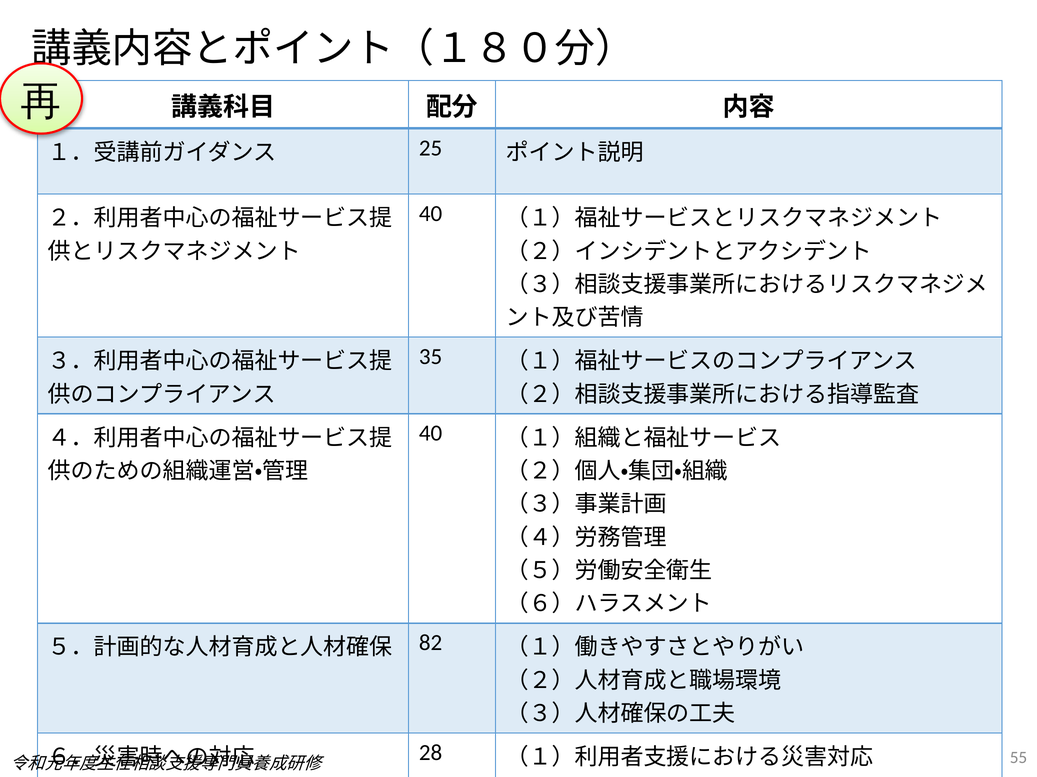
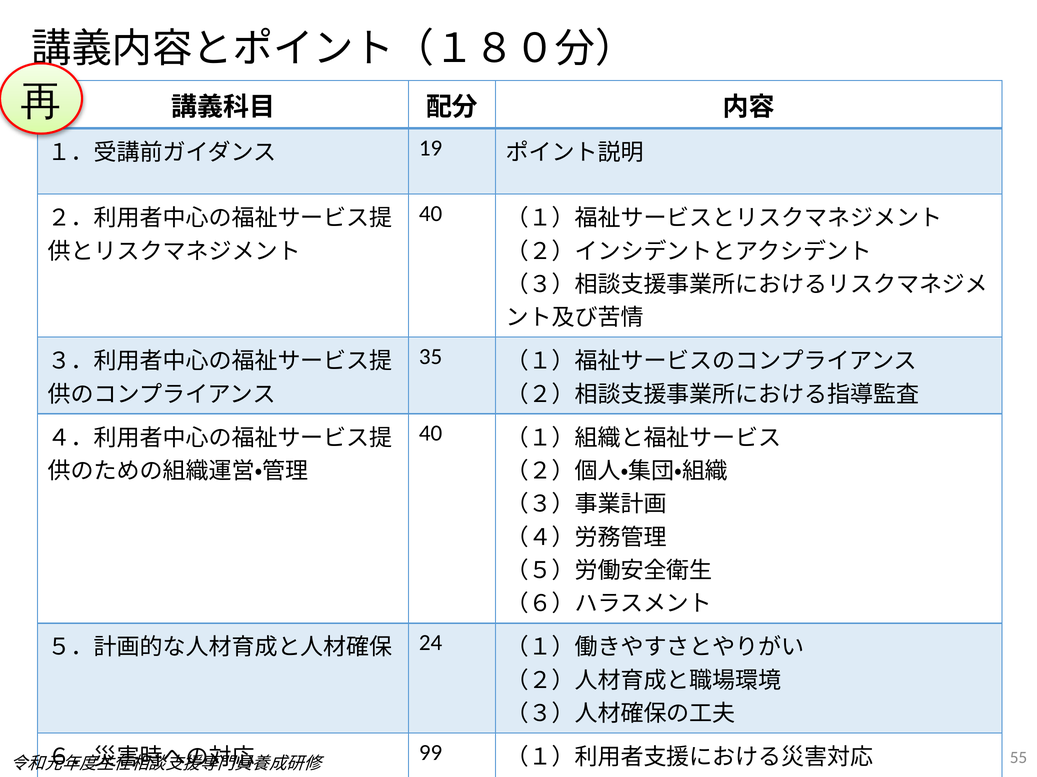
25: 25 -> 19 (431, 148)
82: 82 -> 24 (431, 643)
28: 28 -> 99 (431, 753)
